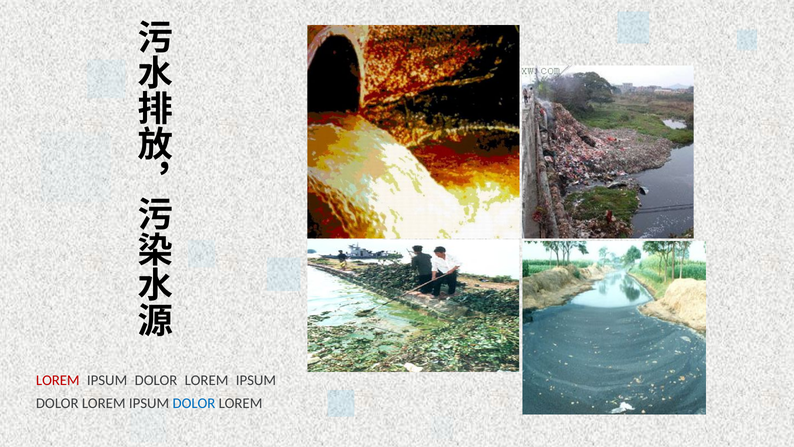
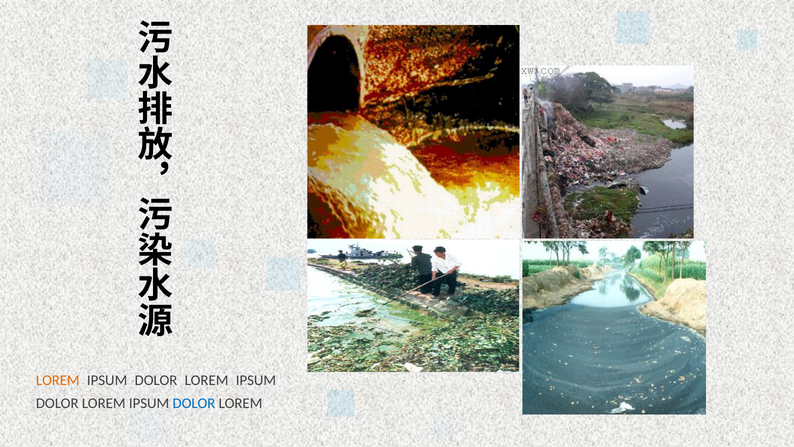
LOREM colour: red -> orange (58, 380)
